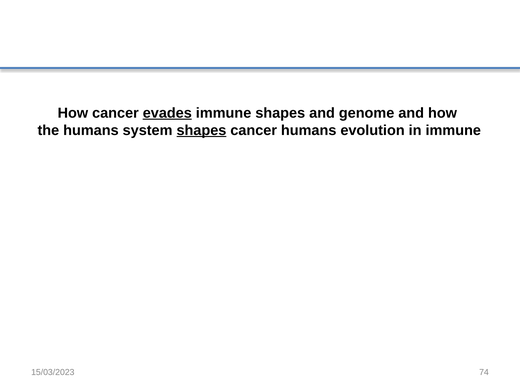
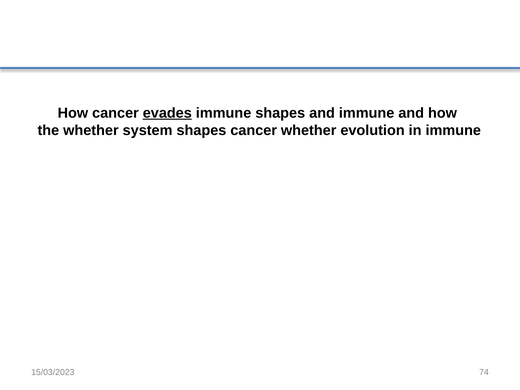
and genome: genome -> immune (367, 113)
the humans: humans -> whether (91, 130)
shapes underline: present -> none (201, 130)
cancer humans: humans -> whether (309, 130)
